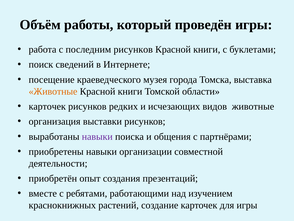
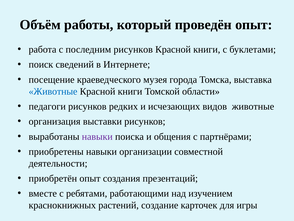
проведён игры: игры -> опыт (254, 25)
Животные colour: orange -> blue (53, 91)
карточек: карточек -> педагоги (47, 106)
